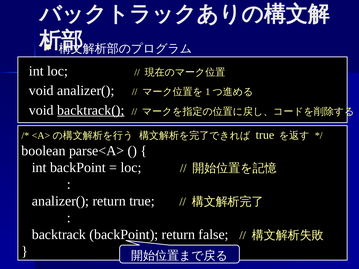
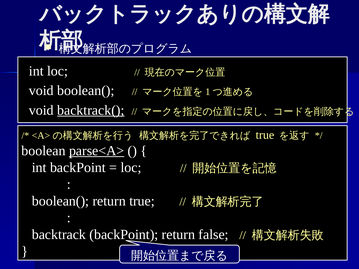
void analizer(: analizer( -> boolean( (86, 91)
parse<A> underline: none -> present (97, 151)
analizer(: analizer( -> boolean( (60, 201)
